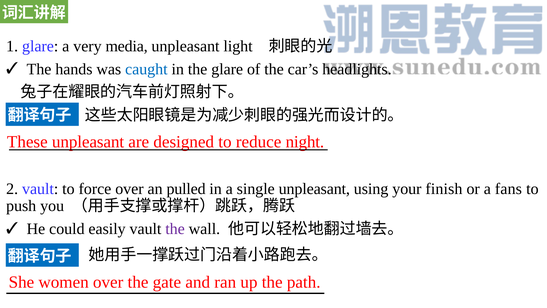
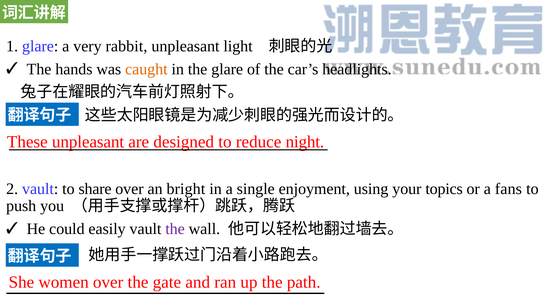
media: media -> rabbit (126, 46)
caught colour: blue -> orange (146, 69)
force: force -> share (95, 189)
pulled: pulled -> bright (186, 189)
single unpleasant: unpleasant -> enjoyment (314, 189)
finish: finish -> topics (444, 189)
